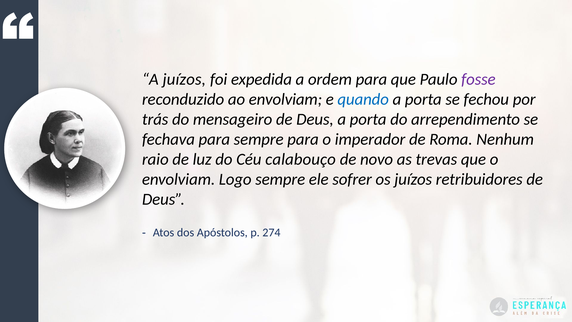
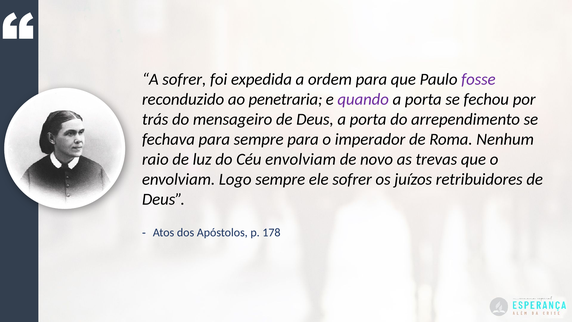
A juízos: juízos -> sofrer (184, 79)
ao envolviam: envolviam -> penetraria (285, 99)
quando colour: blue -> purple (363, 99)
Céu calabouço: calabouço -> envolviam (301, 159)
274: 274 -> 178 (271, 232)
